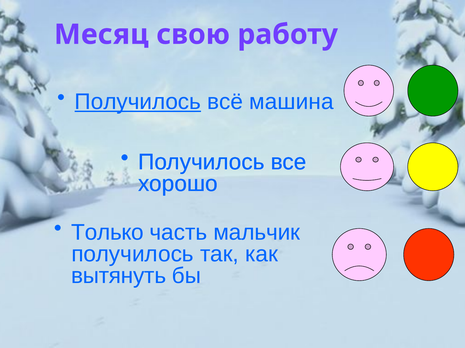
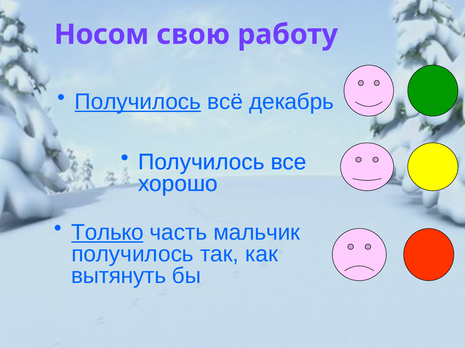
Месяц: Месяц -> Носом (102, 35)
машина: машина -> декабрь (292, 102)
Только underline: none -> present (107, 233)
